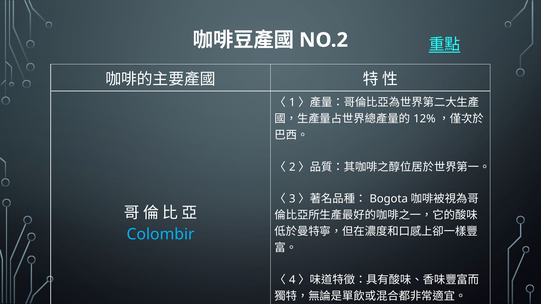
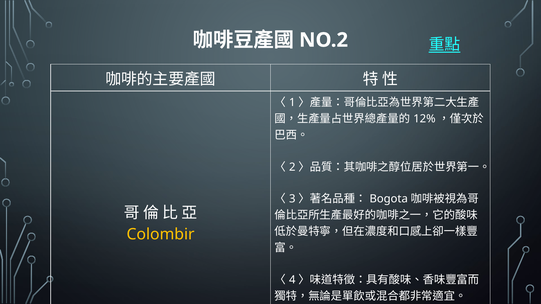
Colombir colour: light blue -> yellow (161, 235)
